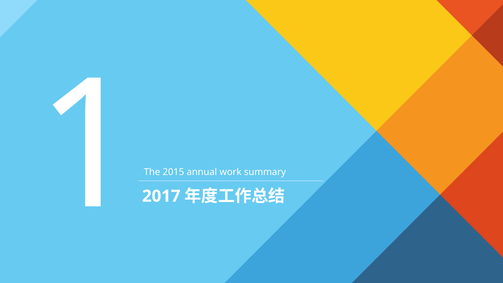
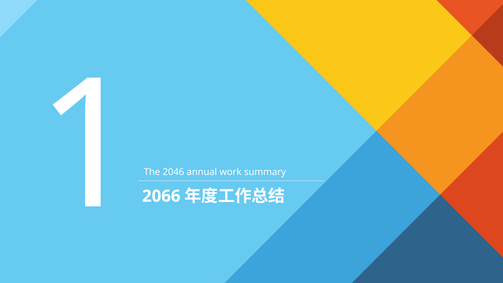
2015: 2015 -> 2046 (173, 172)
2017: 2017 -> 2066 (161, 196)
